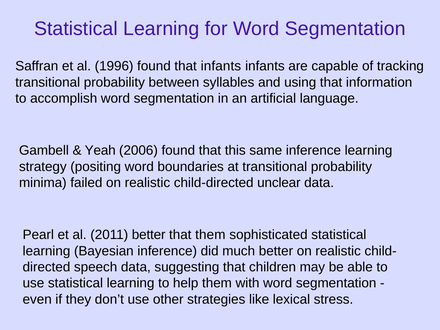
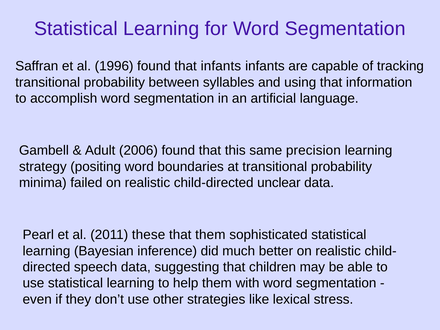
Yeah: Yeah -> Adult (100, 150)
same inference: inference -> precision (313, 150)
2011 better: better -> these (149, 235)
